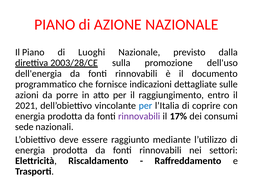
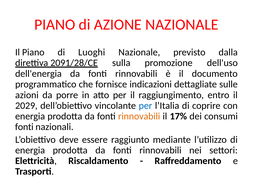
2003/28/CE: 2003/28/CE -> 2091/28/CE (74, 63)
2021: 2021 -> 2029 (26, 105)
rinnovabili colour: purple -> orange (139, 116)
sede: sede -> fonti (24, 127)
